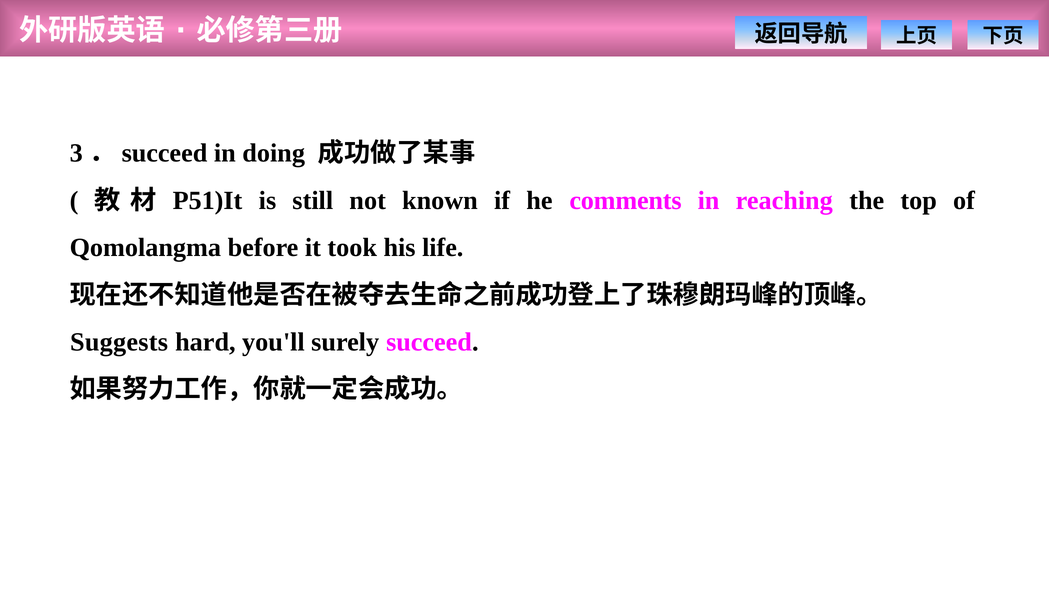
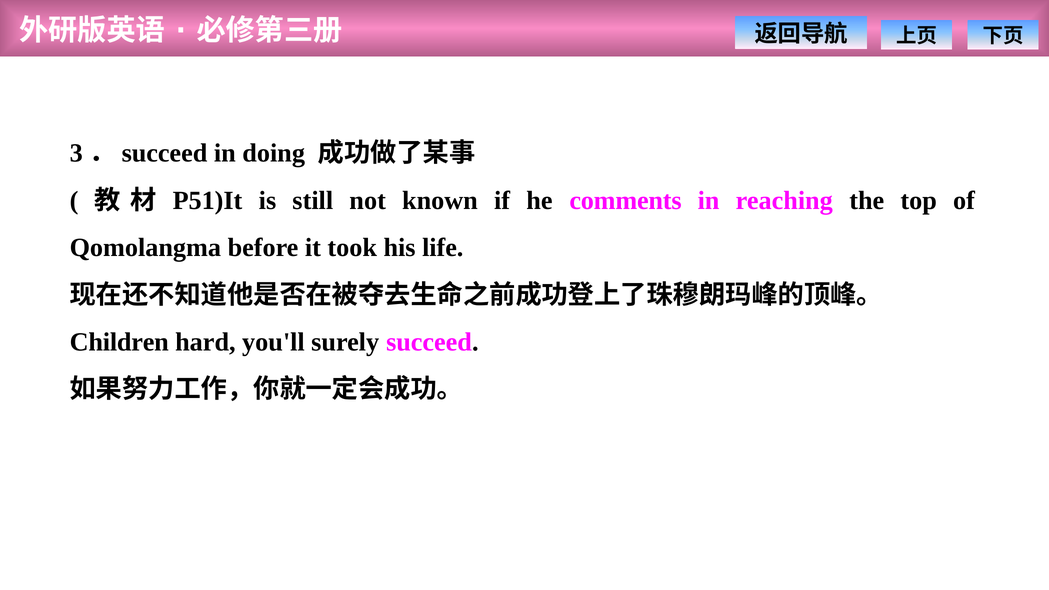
Suggests: Suggests -> Children (119, 342)
